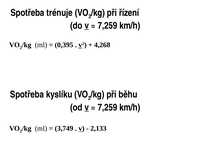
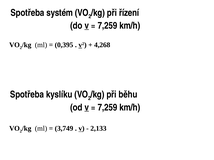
trénuje: trénuje -> systém (60, 13)
